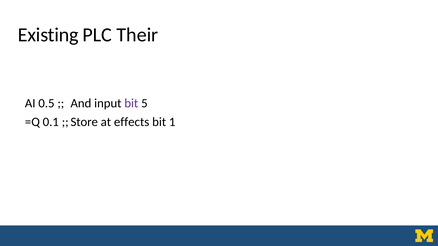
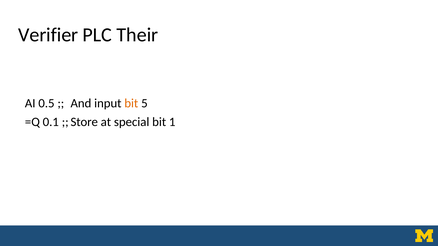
Existing: Existing -> Verifier (48, 35)
bit colour: purple -> orange (131, 103)
effects: effects -> special (132, 122)
